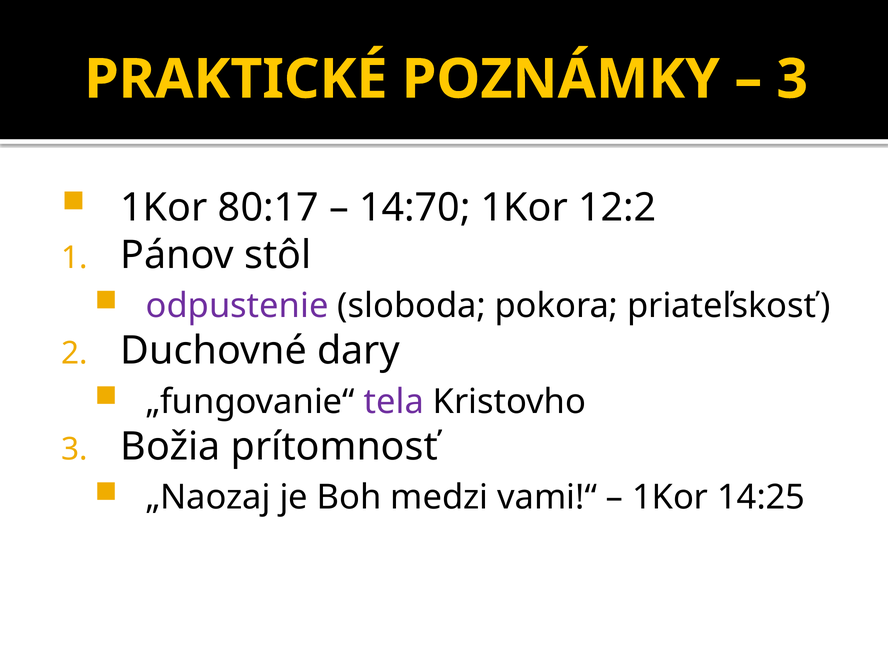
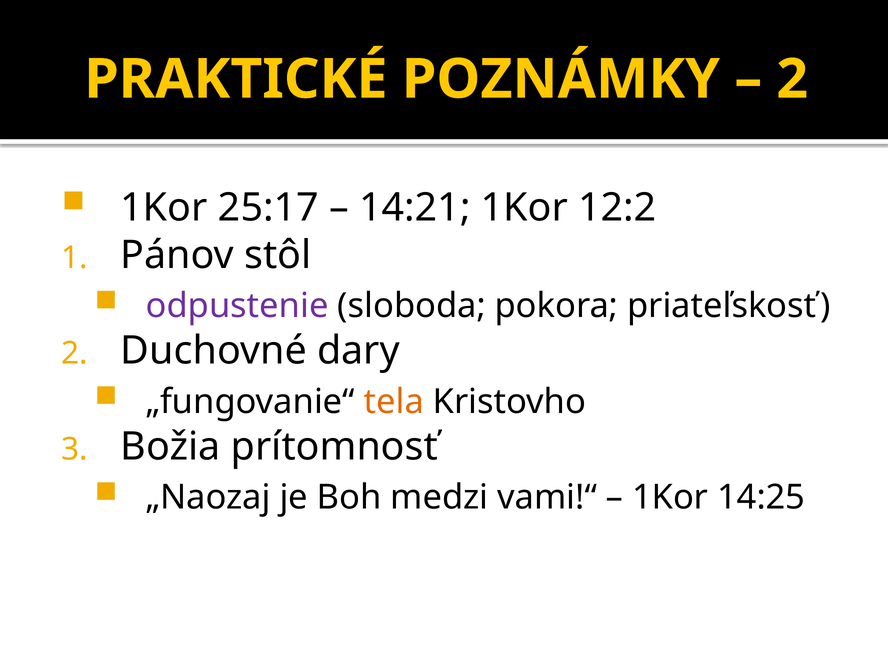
3: 3 -> 2 (792, 79)
80:17: 80:17 -> 25:17 (268, 208)
14:70: 14:70 -> 14:21 (415, 208)
tela colour: purple -> orange (394, 402)
